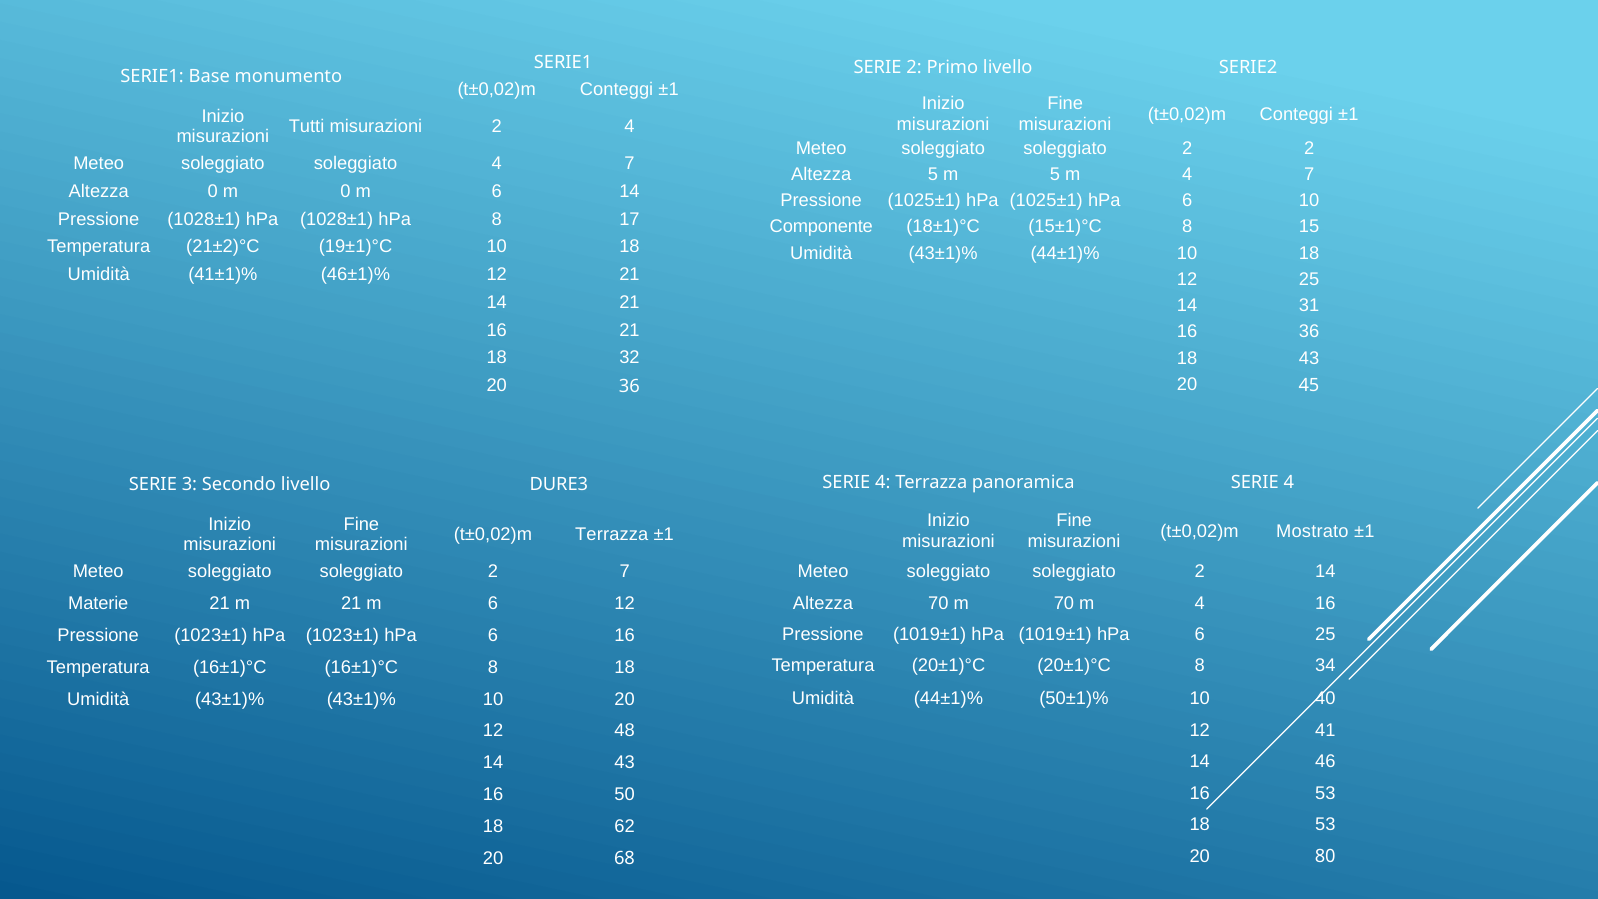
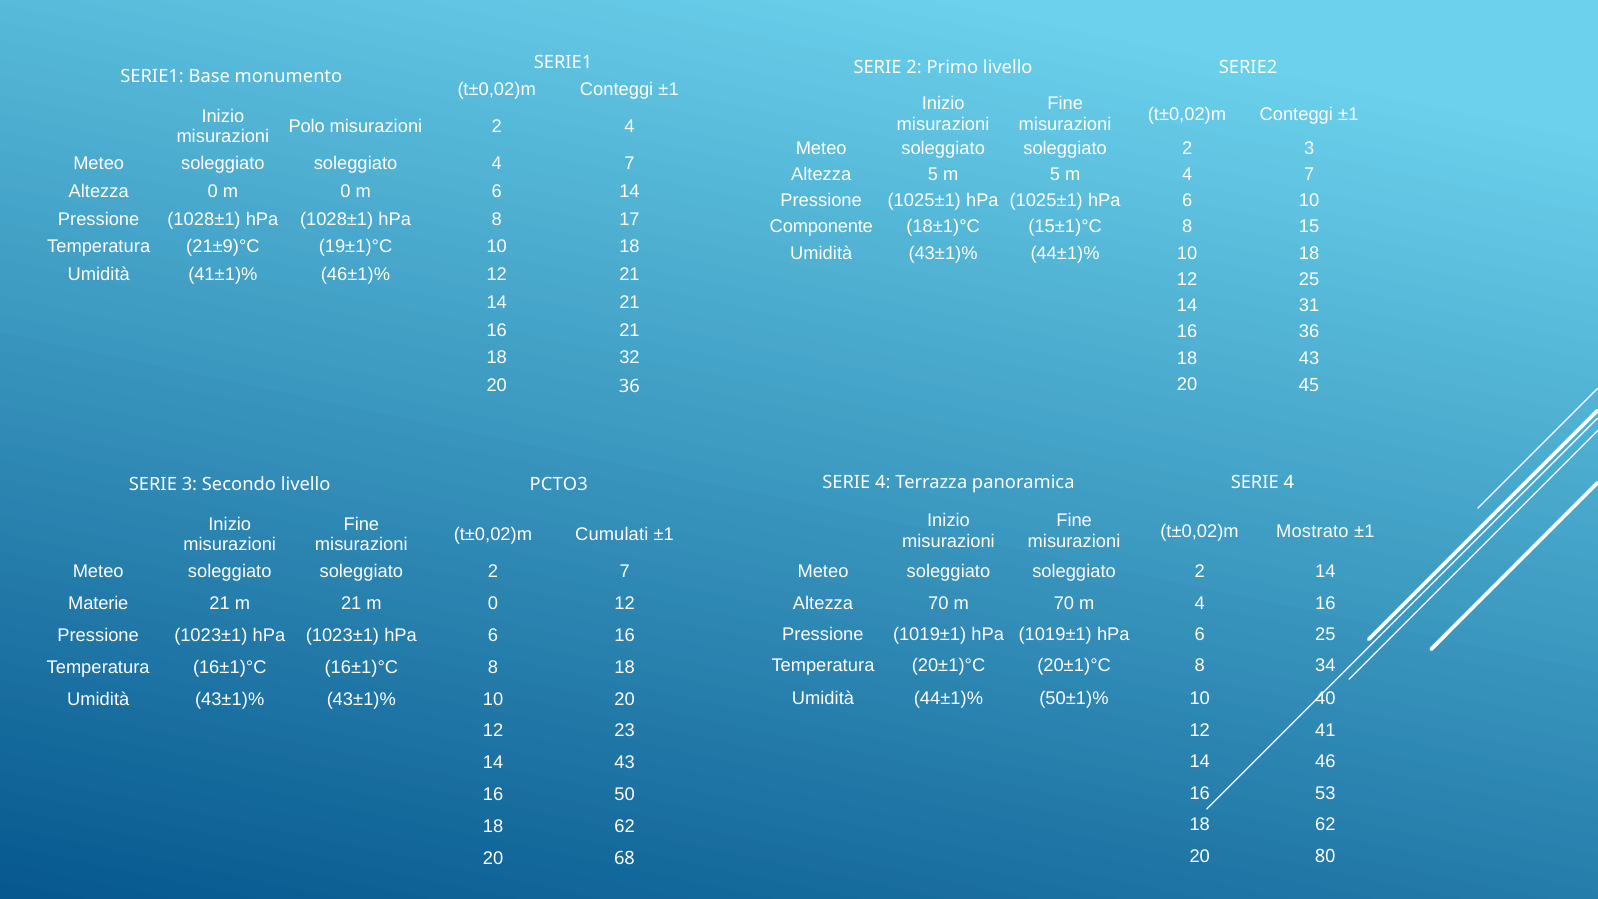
Tutti: Tutti -> Polo (307, 126)
2 2: 2 -> 3 (1309, 148)
21±2)°C: 21±2)°C -> 21±9)°C (223, 247)
DURE3: DURE3 -> PCTO3 (559, 485)
t±0,02)m Terrazza: Terrazza -> Cumulati (612, 534)
21 m 6: 6 -> 0 (493, 604)
48: 48 -> 23 (625, 731)
53: 53 -> 62 (1325, 824)
